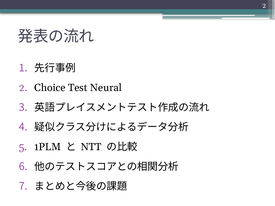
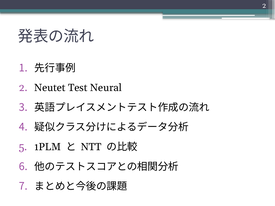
Choice: Choice -> Neutet (50, 88)
